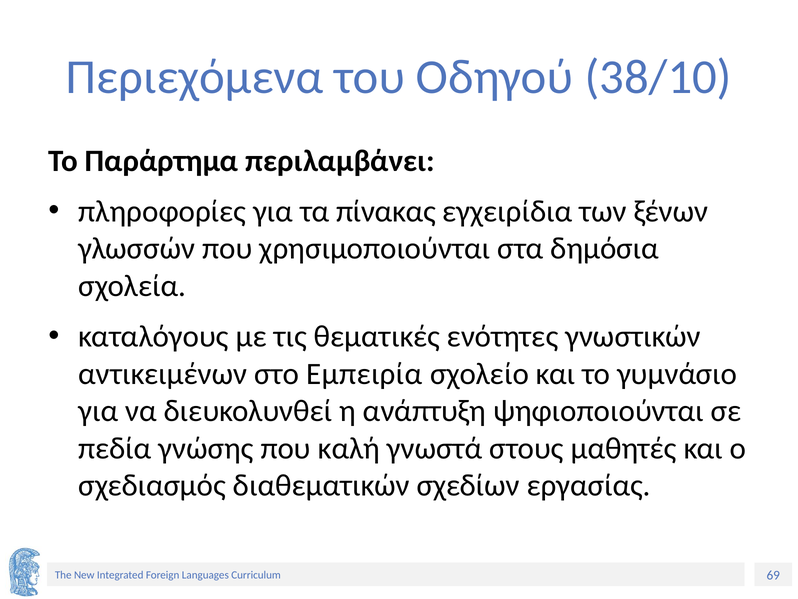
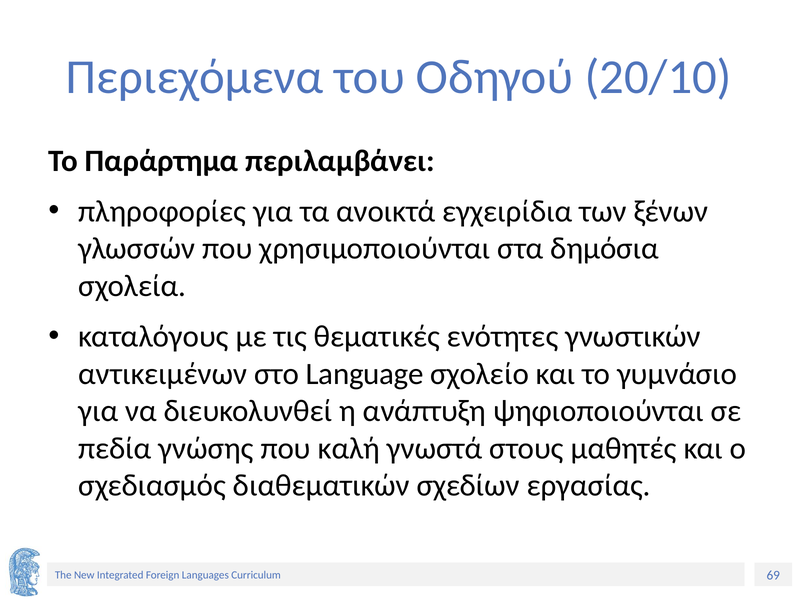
38/10: 38/10 -> 20/10 (658, 77)
πίνακας: πίνακας -> ανοικτά (386, 211)
Εμπειρία: Εμπειρία -> Language (365, 374)
